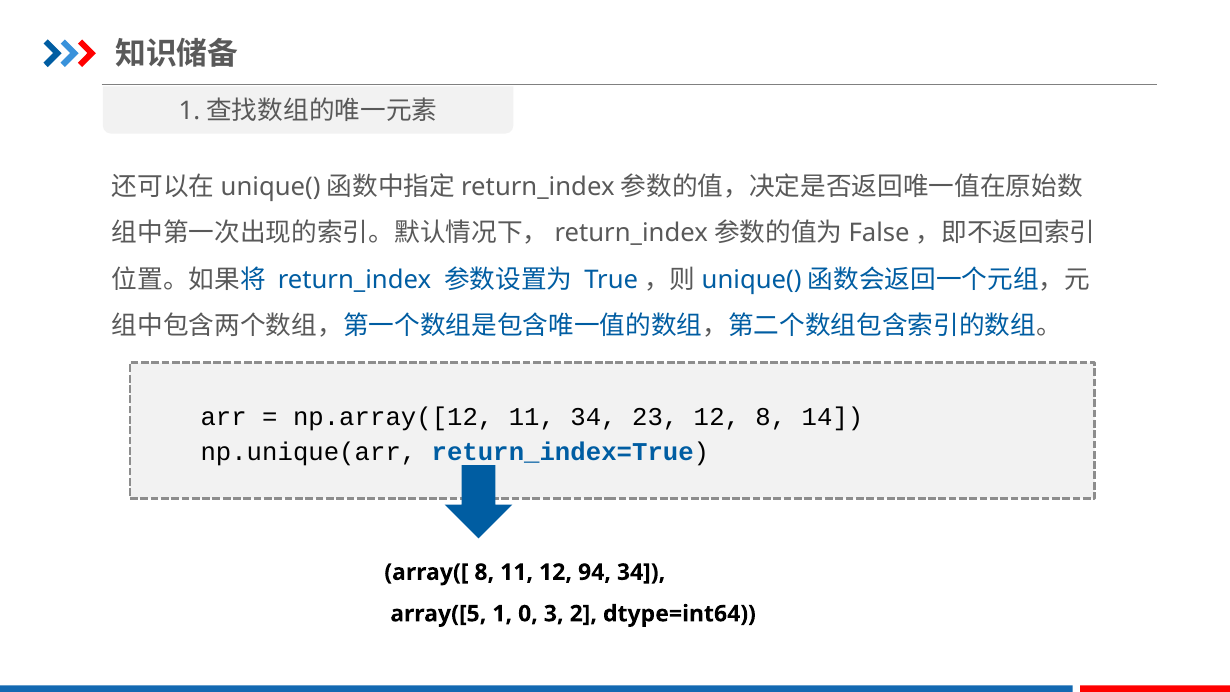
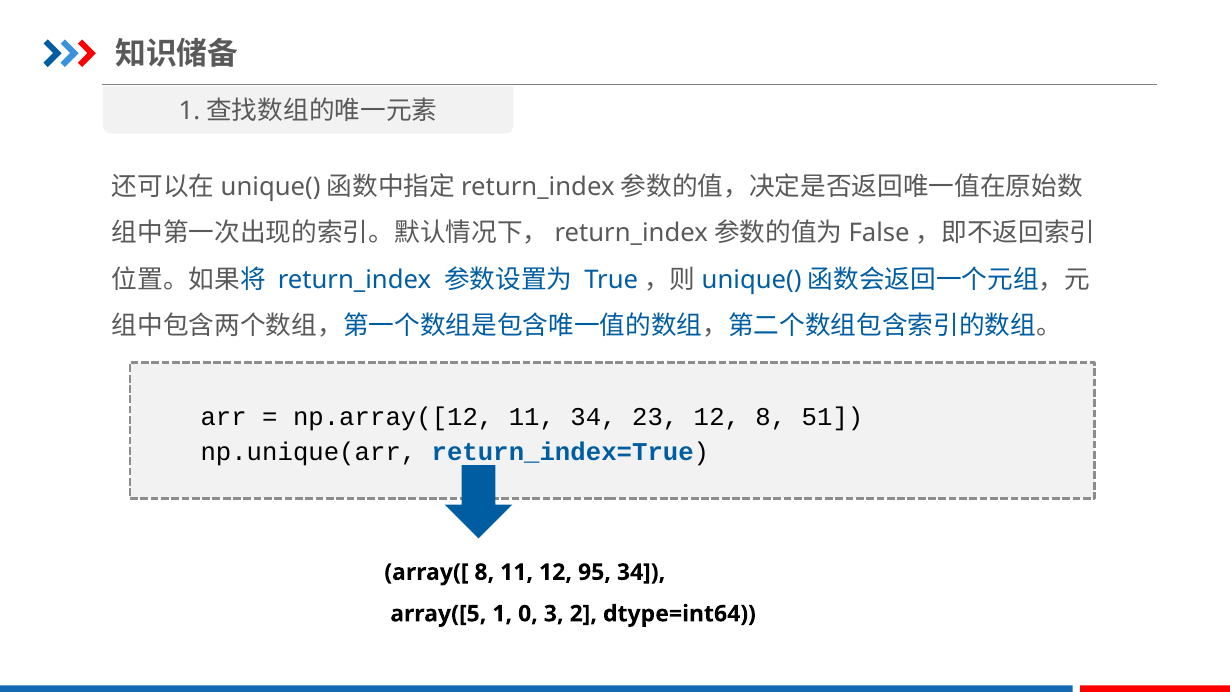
14: 14 -> 51 (833, 417)
94: 94 -> 95 (594, 572)
